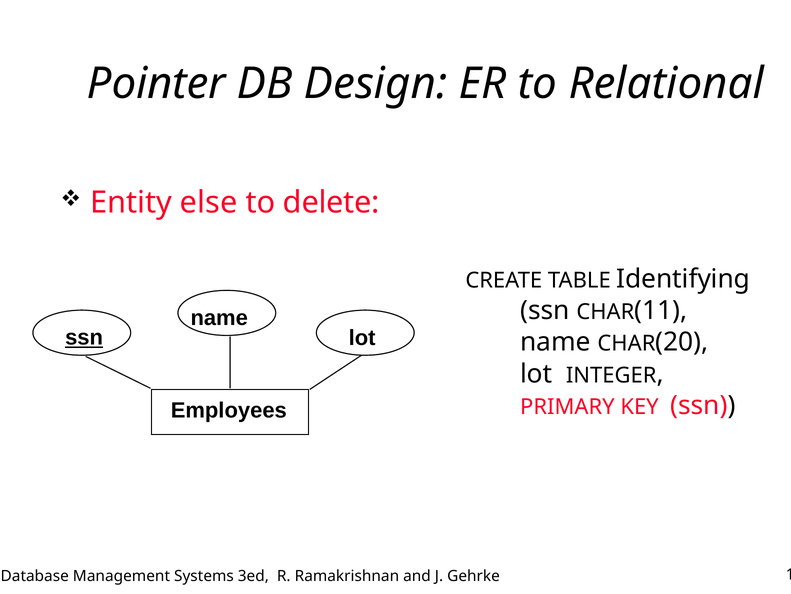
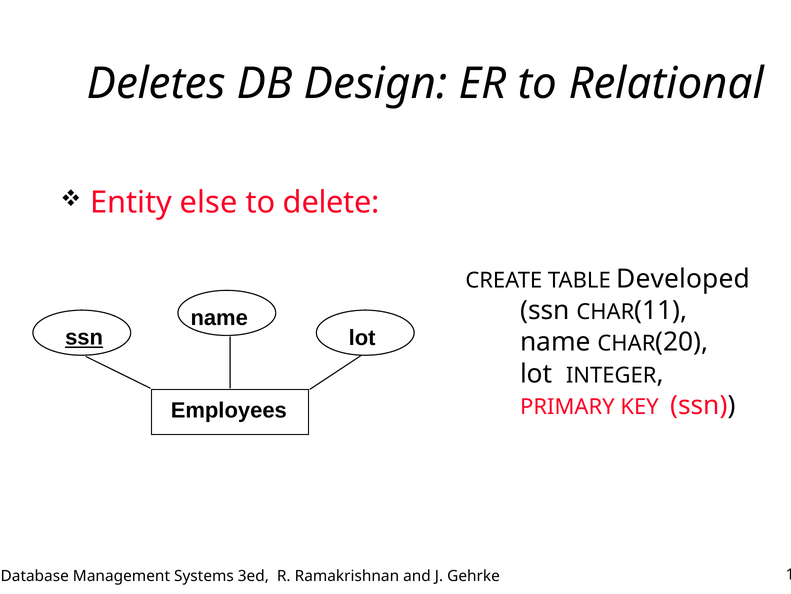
Pointer: Pointer -> Deletes (156, 84)
Identifying: Identifying -> Developed (683, 279)
